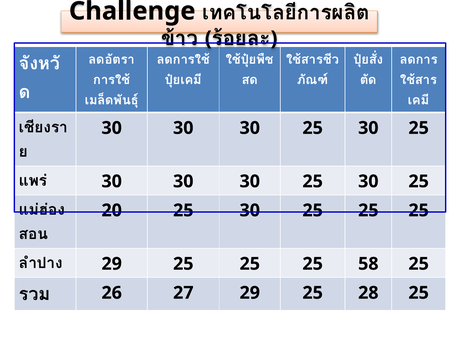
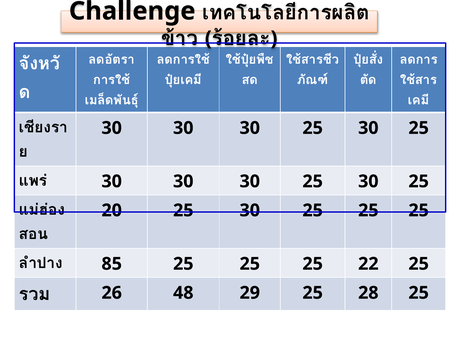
29: 29 -> 85 (112, 264)
58: 58 -> 22 (368, 264)
27: 27 -> 48 (183, 293)
